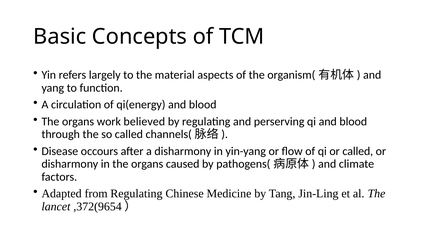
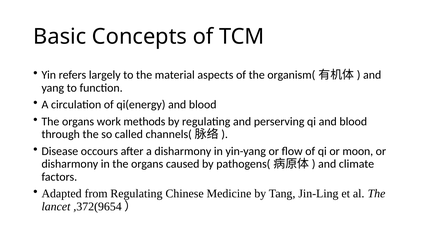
believed: believed -> methods (144, 122)
or called: called -> moon (358, 151)
